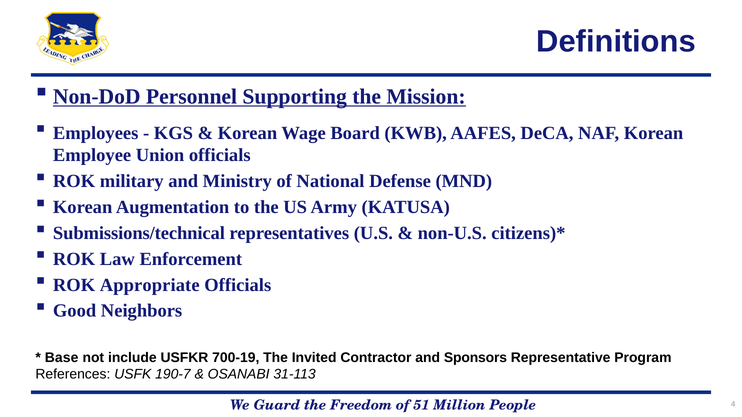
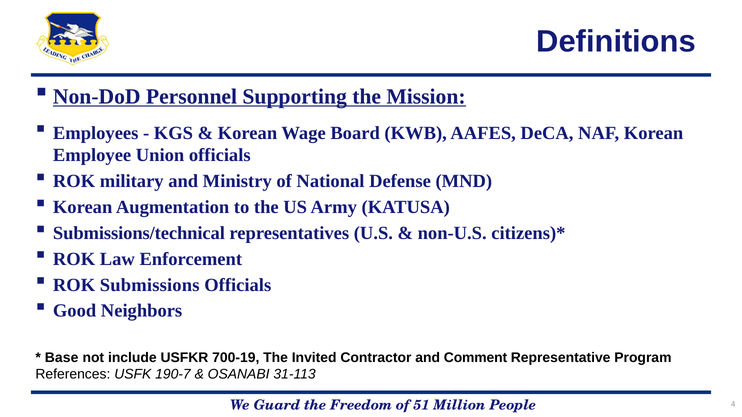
Appropriate: Appropriate -> Submissions (150, 285)
Sponsors: Sponsors -> Comment (476, 358)
